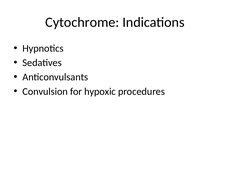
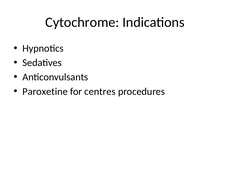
Convulsion: Convulsion -> Paroxetine (45, 91)
hypoxic: hypoxic -> centres (100, 91)
